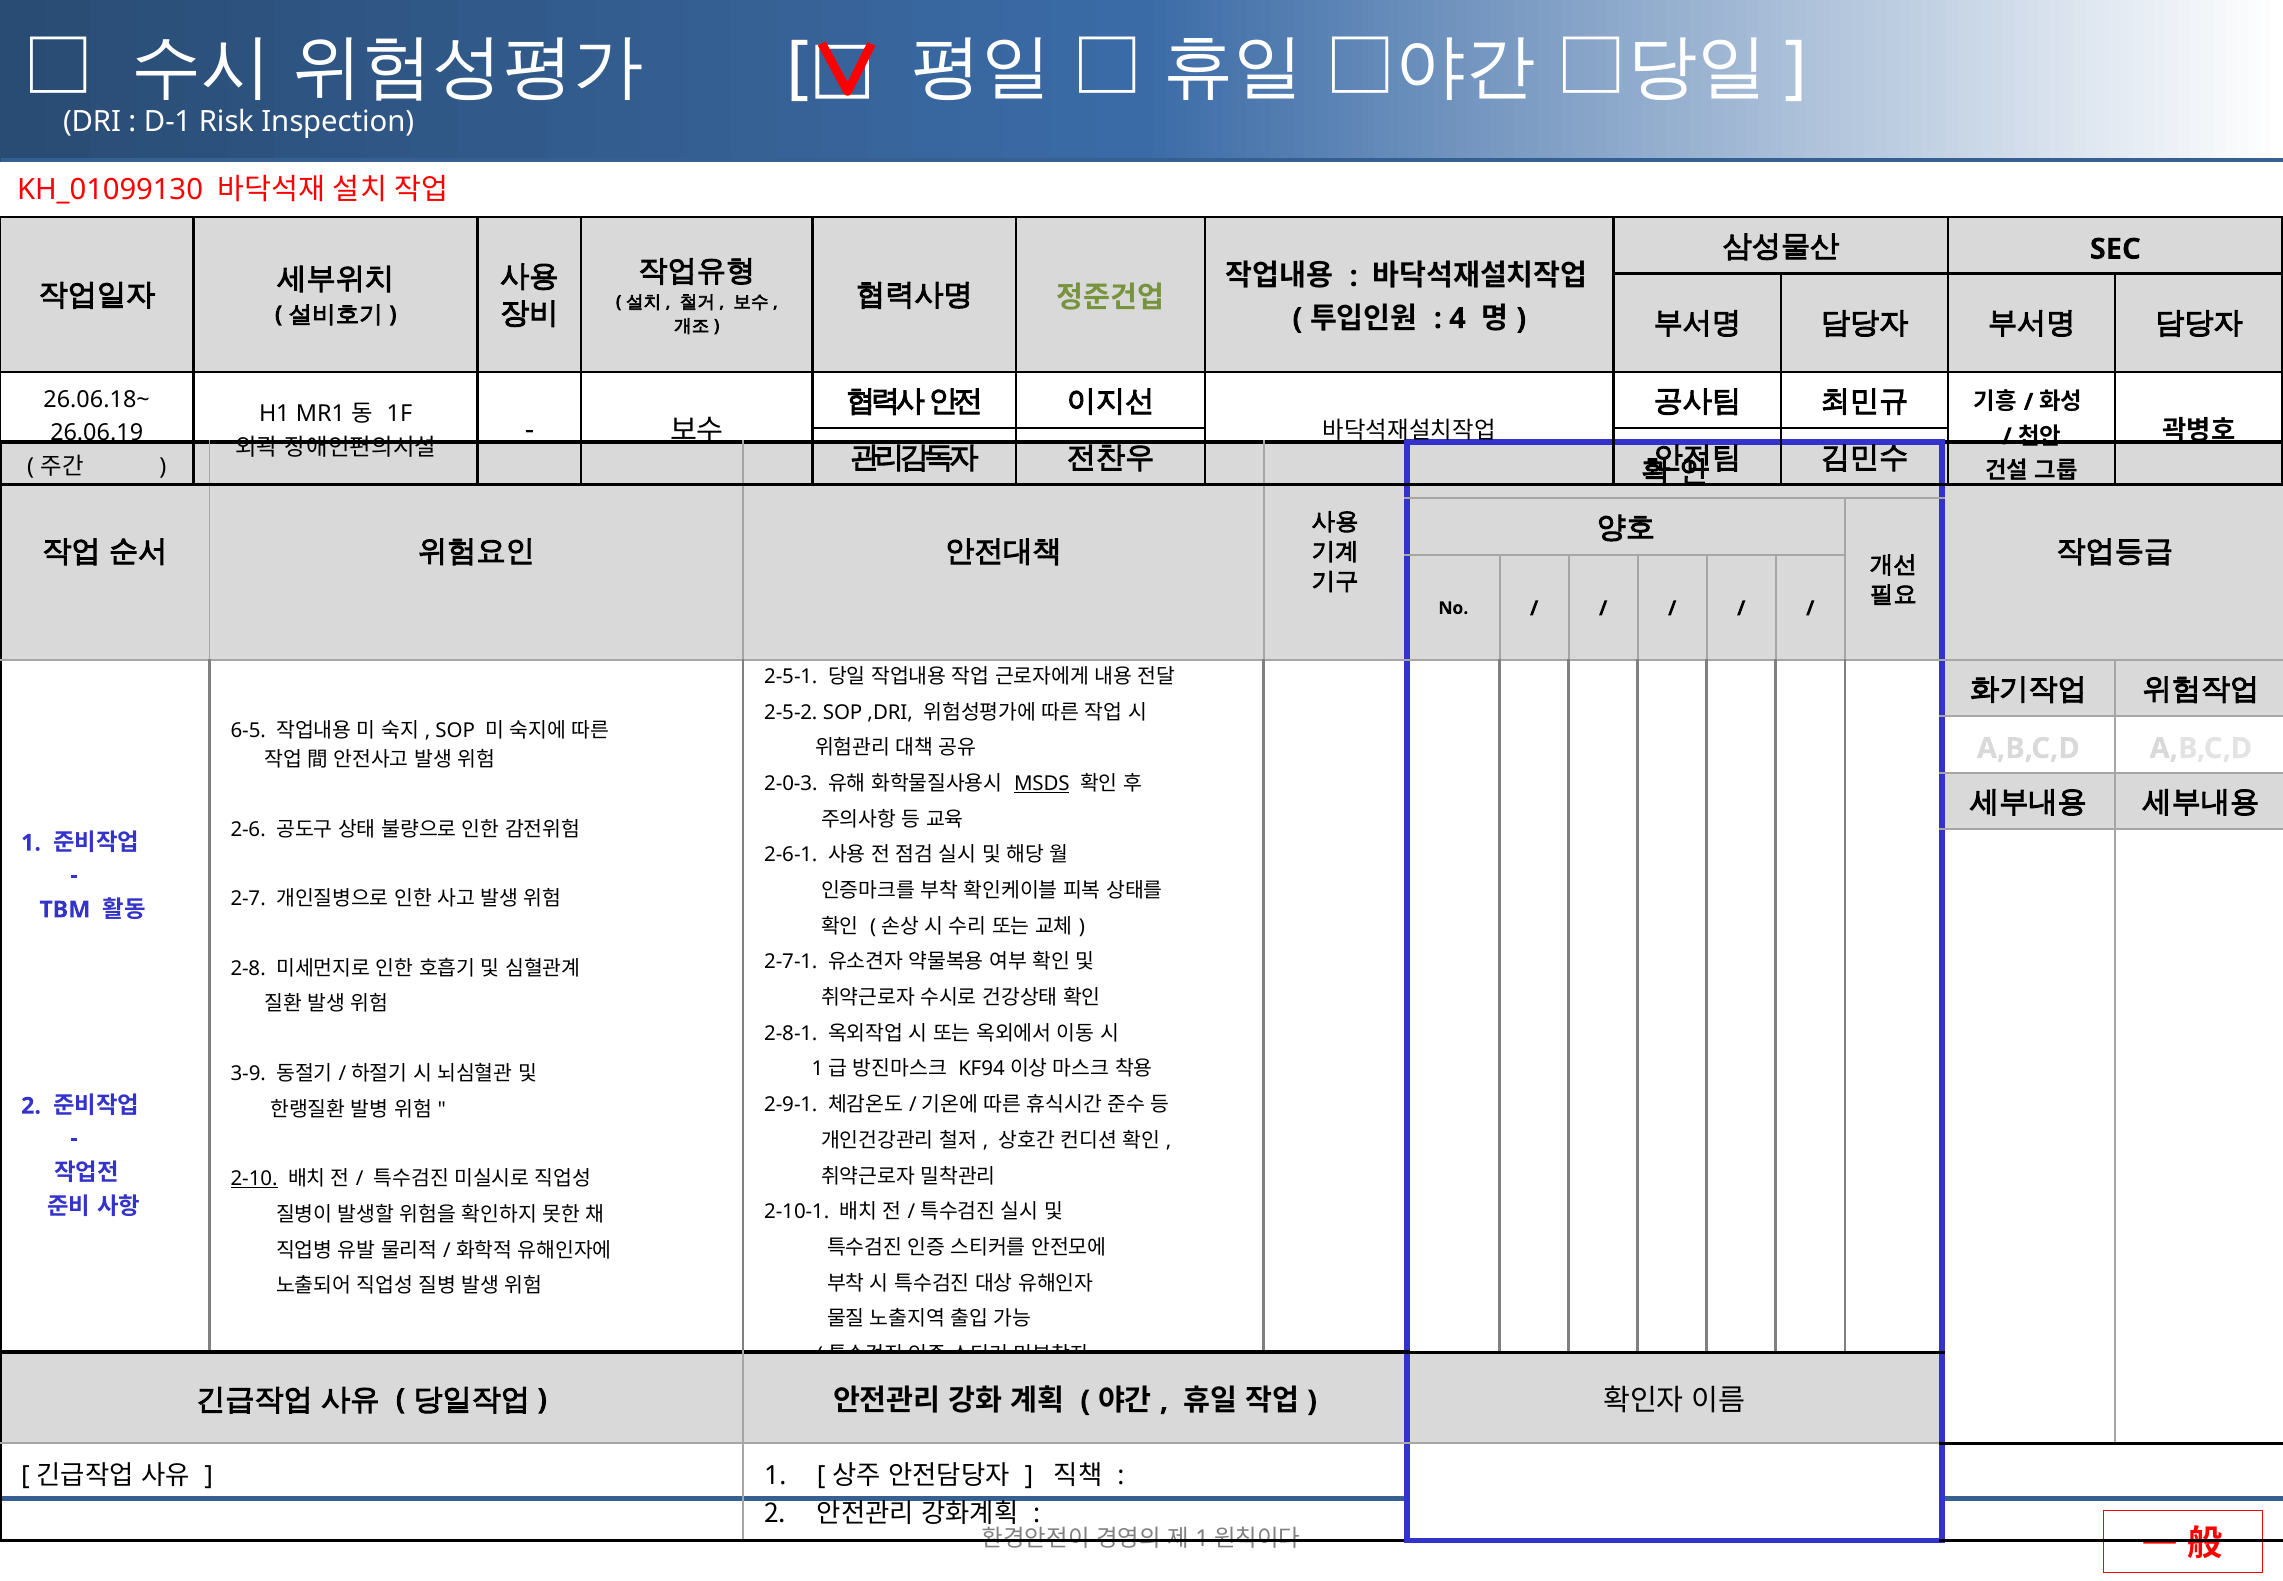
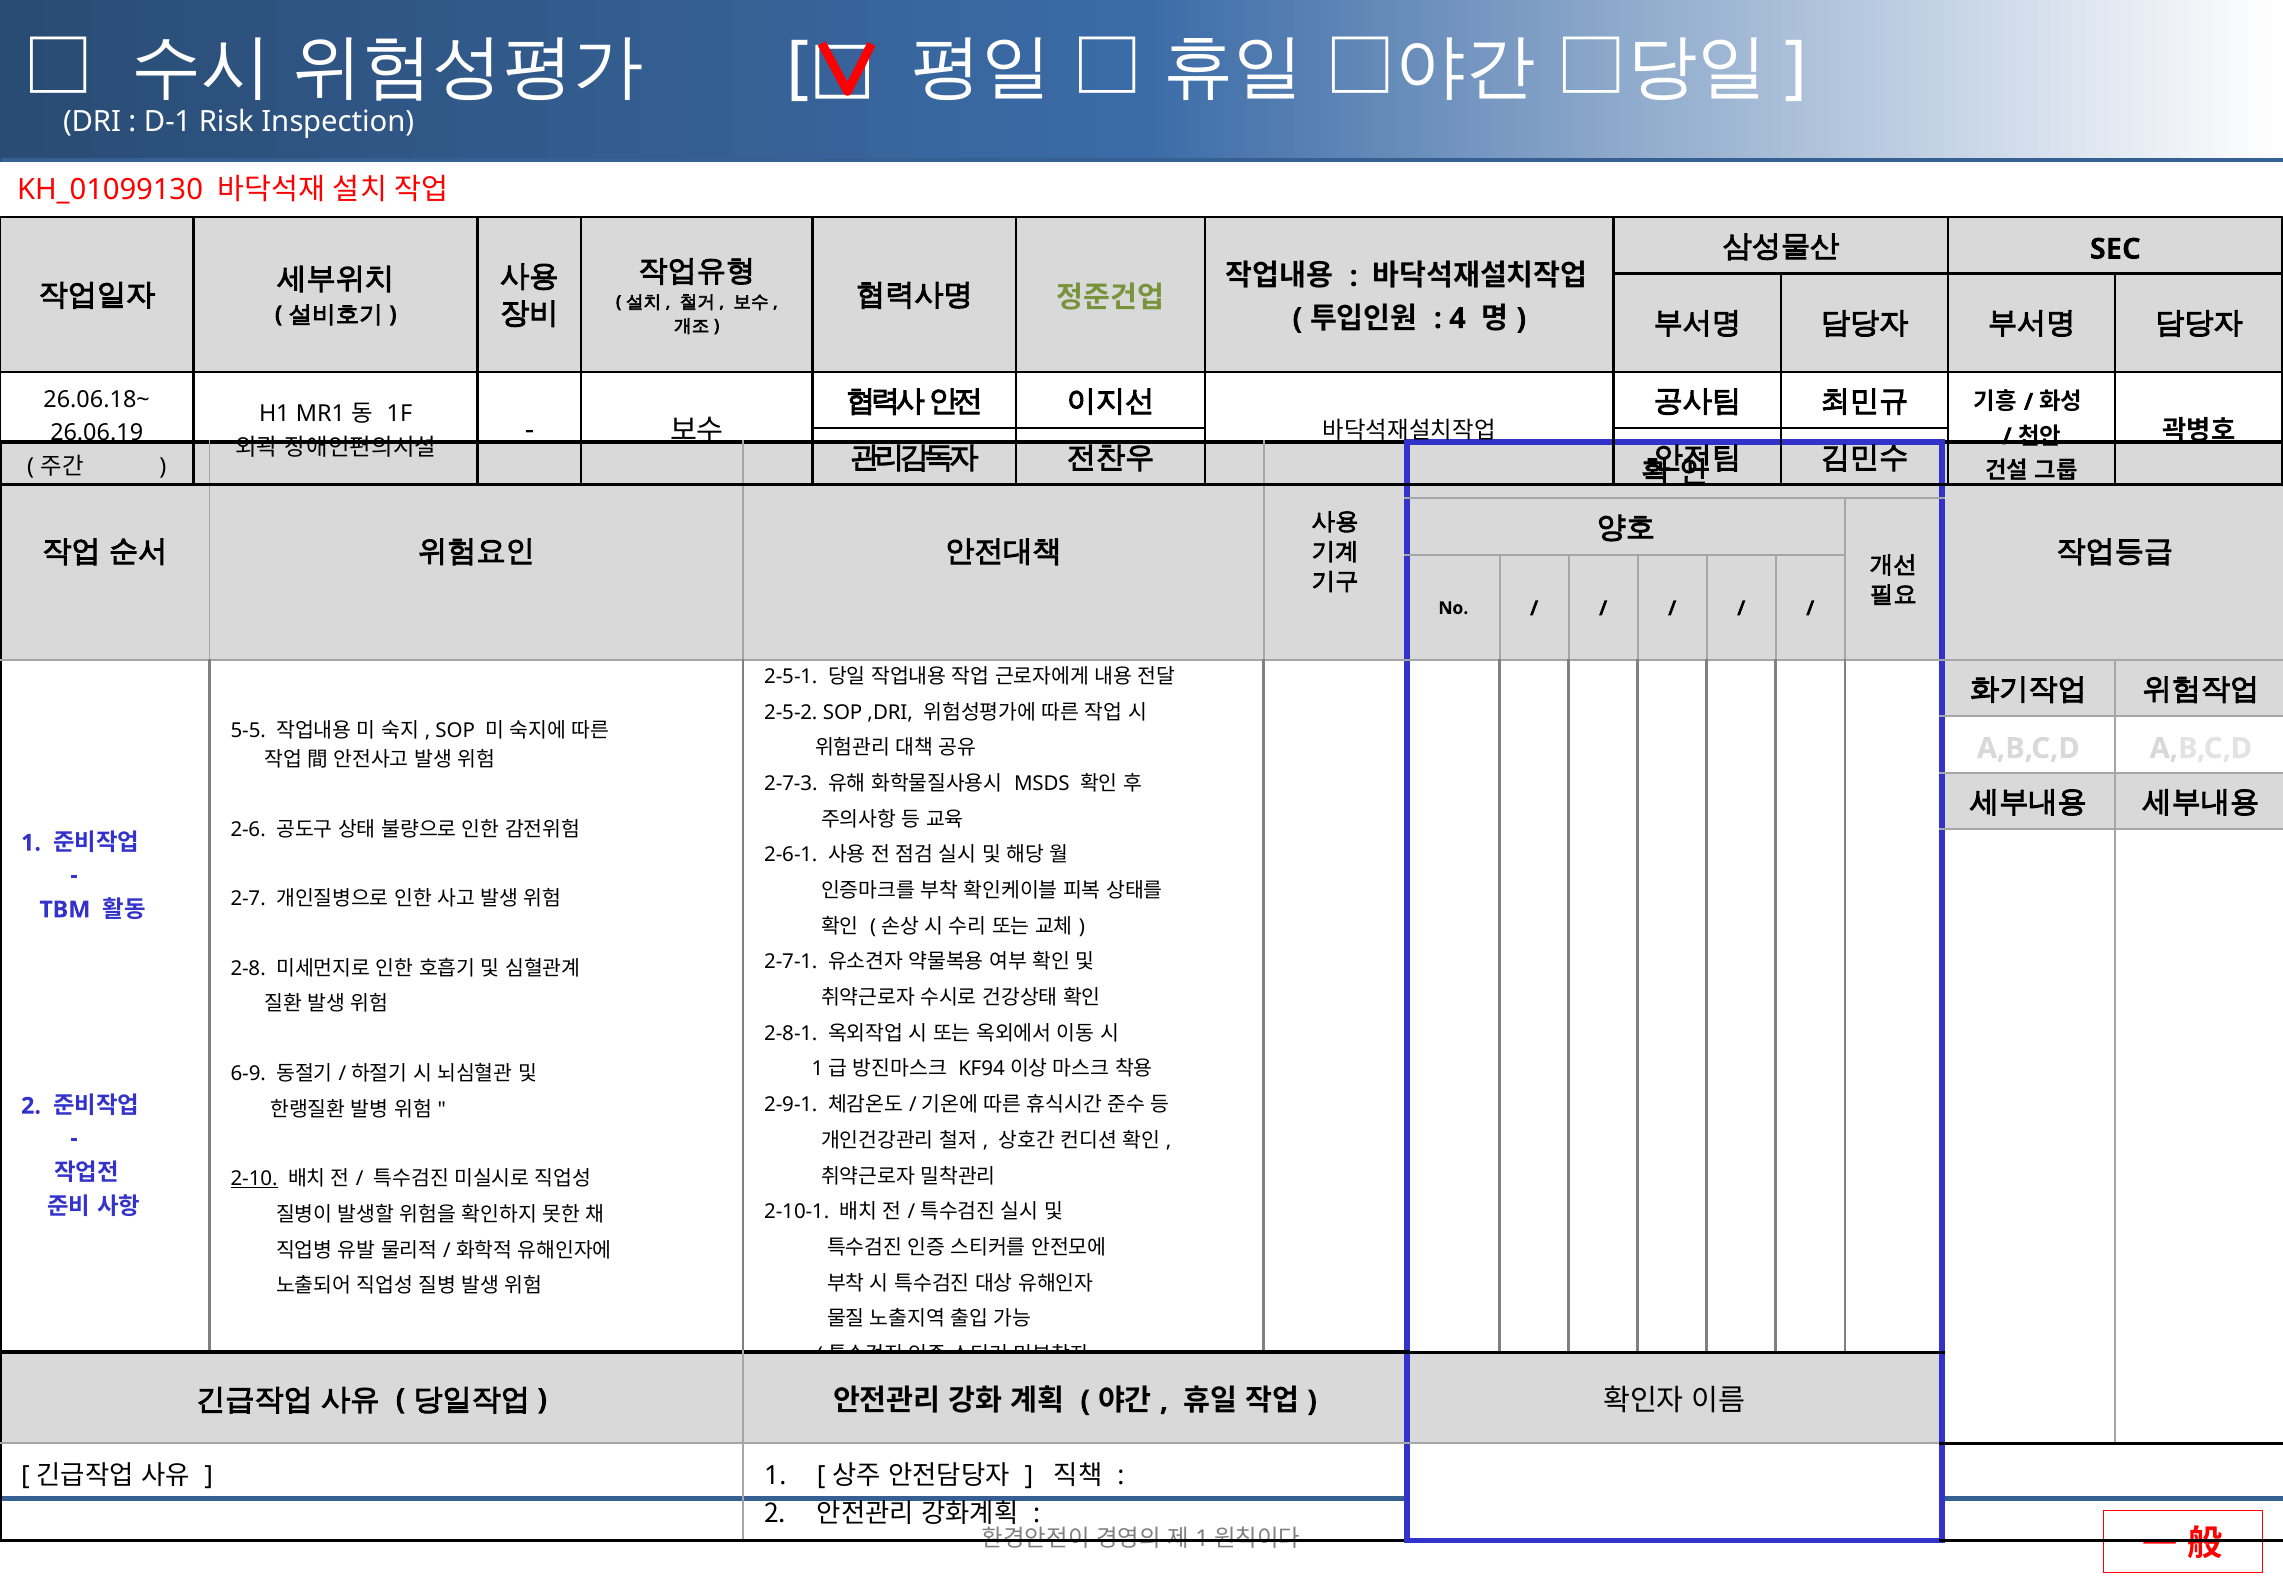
6-5: 6-5 -> 5-5 (248, 730)
2-0-3: 2-0-3 -> 2-7-3 (791, 783)
MSDS underline: present -> none (1042, 783)
3-9: 3-9 -> 6-9 (248, 1073)
